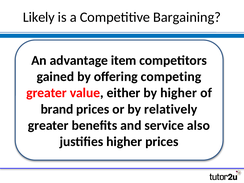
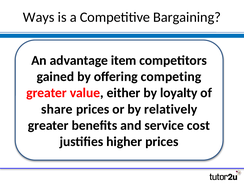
Likely: Likely -> Ways (39, 17)
by higher: higher -> loyalty (179, 93)
brand: brand -> share (57, 109)
also: also -> cost (198, 125)
